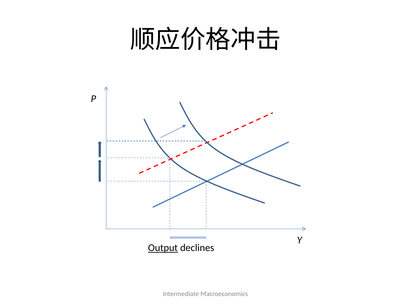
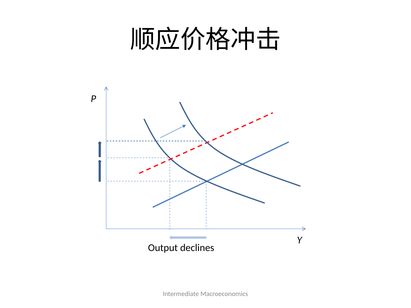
Output underline: present -> none (163, 248)
